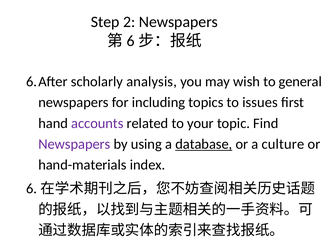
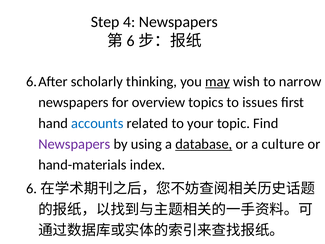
2: 2 -> 4 (129, 22)
analysis: analysis -> thinking (152, 82)
may underline: none -> present (218, 82)
general: general -> narrow (300, 82)
including: including -> overview (159, 102)
accounts colour: purple -> blue (97, 123)
